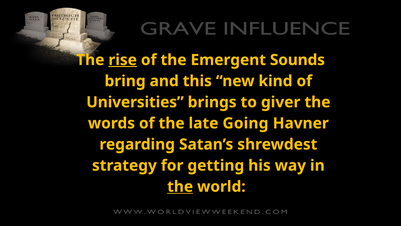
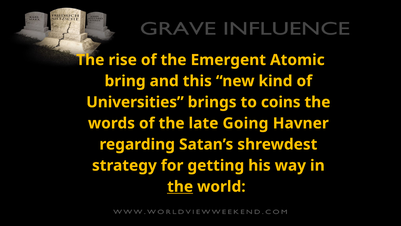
rise underline: present -> none (123, 60)
Sounds: Sounds -> Atomic (297, 60)
giver: giver -> coins (281, 102)
